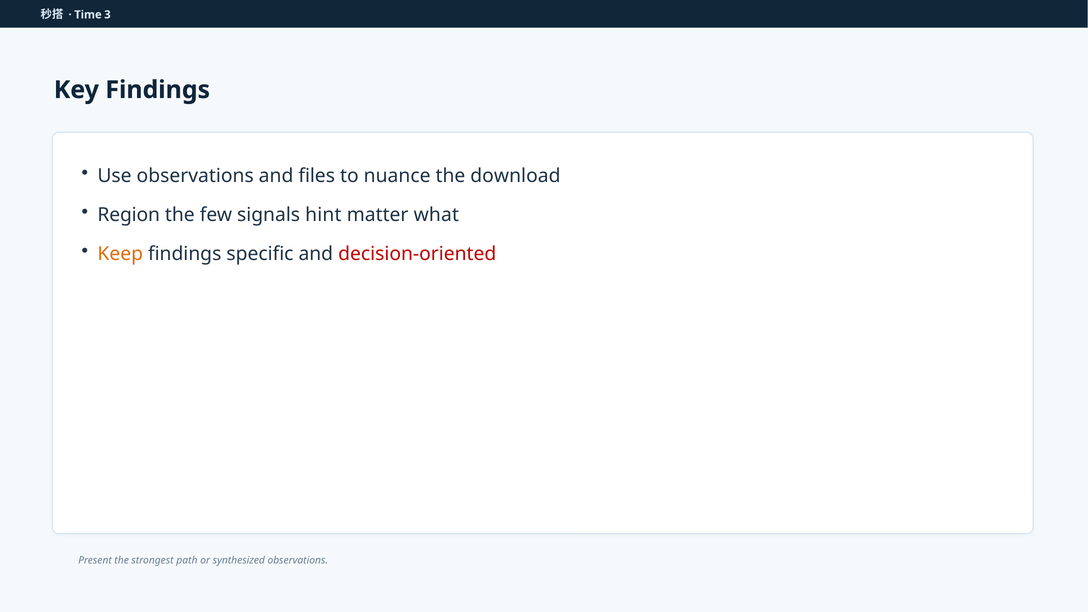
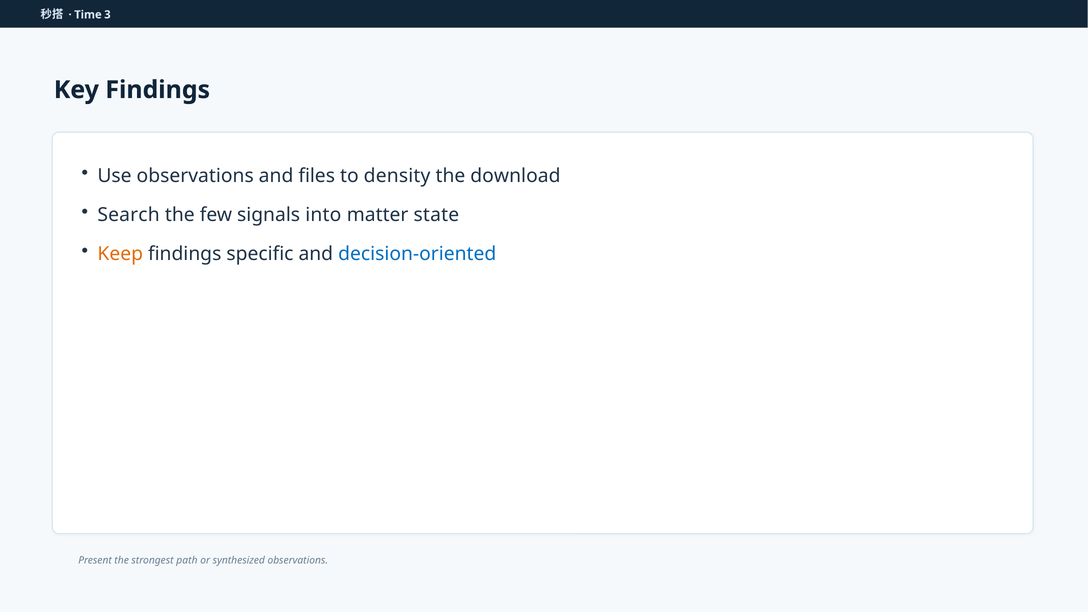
nuance: nuance -> density (397, 176)
Region: Region -> Search (129, 215)
hint: hint -> into (323, 215)
what: what -> state (436, 215)
decision-oriented colour: red -> blue (417, 254)
